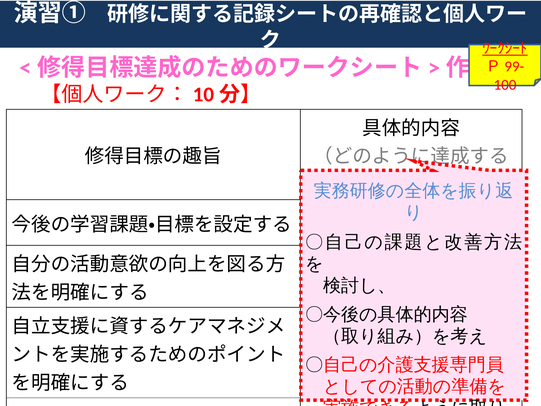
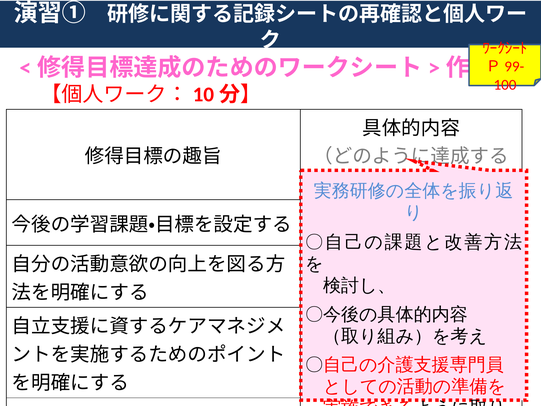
ﾜｰｸｼｰﾄ underline: present -> none (505, 49)
